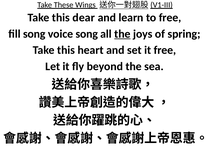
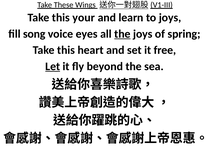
dear: dear -> your (84, 18)
to free: free -> joys (170, 18)
voice song: song -> eyes (87, 34)
Let underline: none -> present (53, 67)
